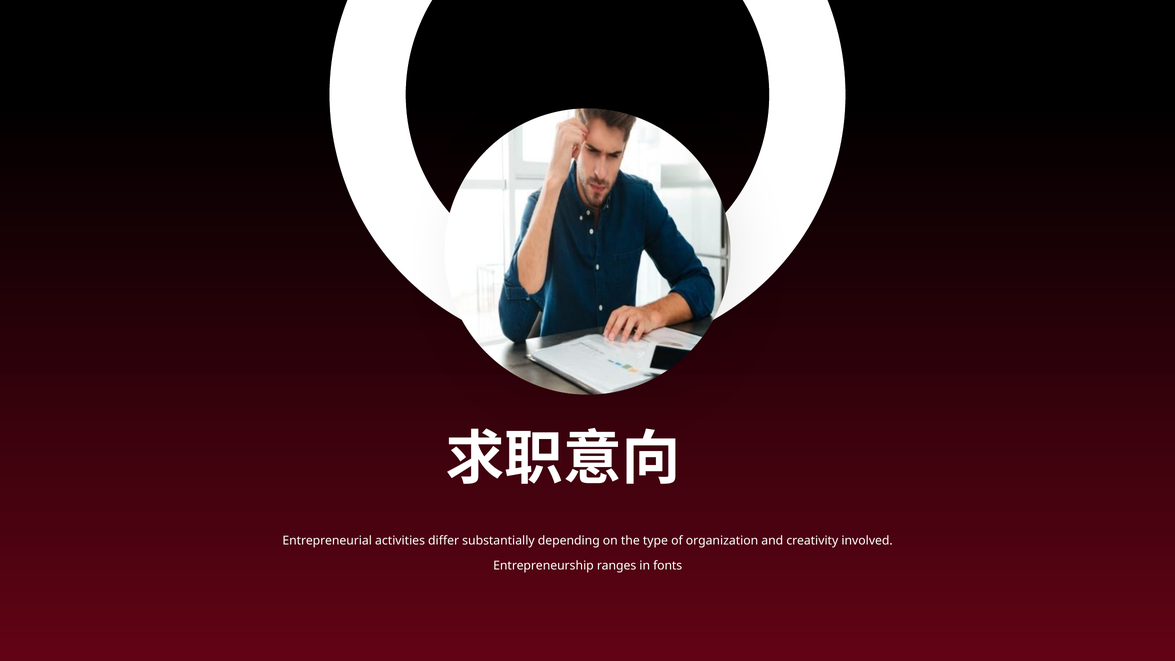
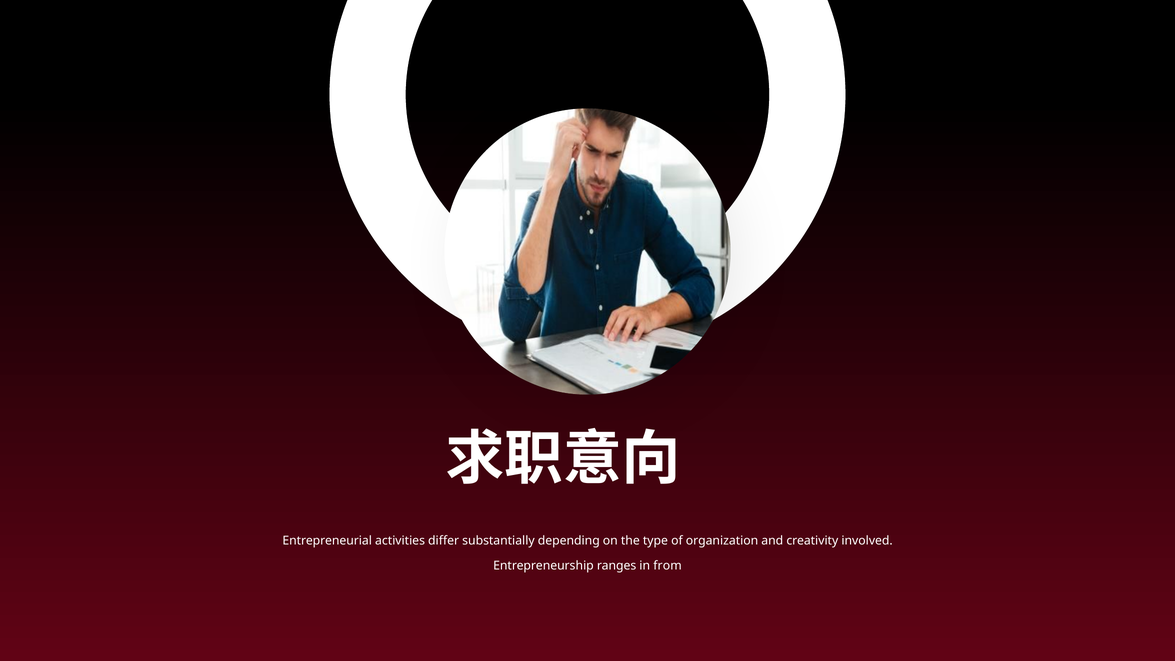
fonts: fonts -> from (668, 566)
